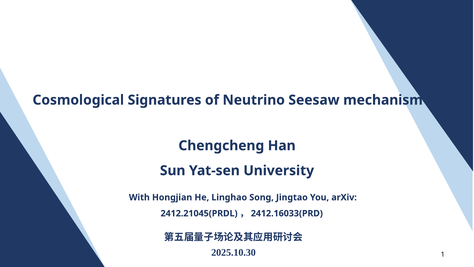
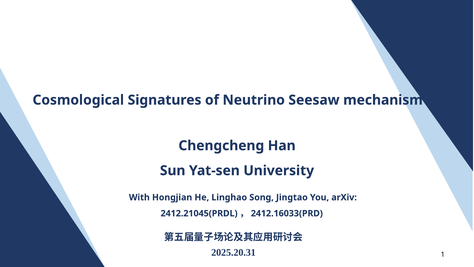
2025.10.30: 2025.10.30 -> 2025.20.31 (234, 252)
